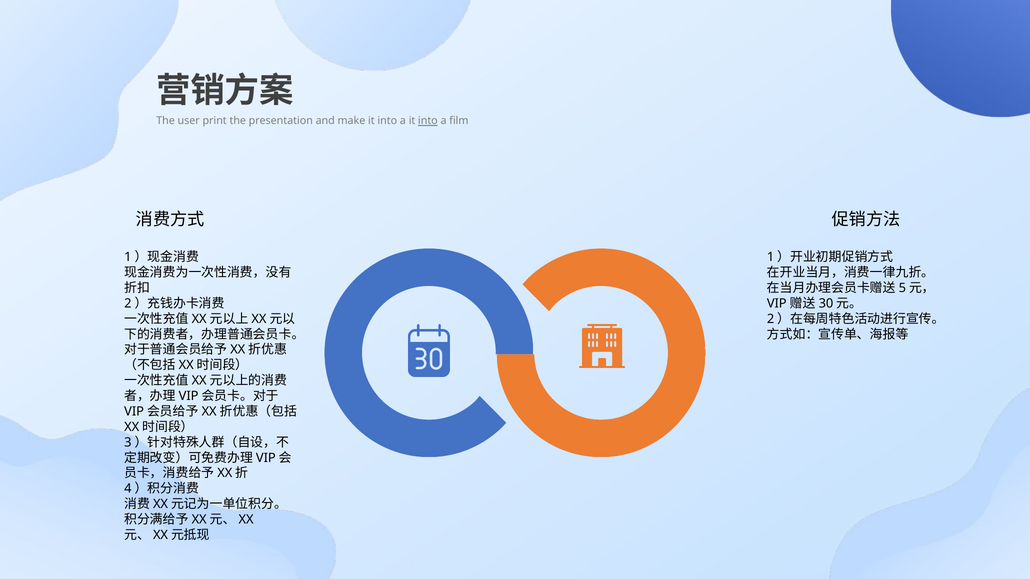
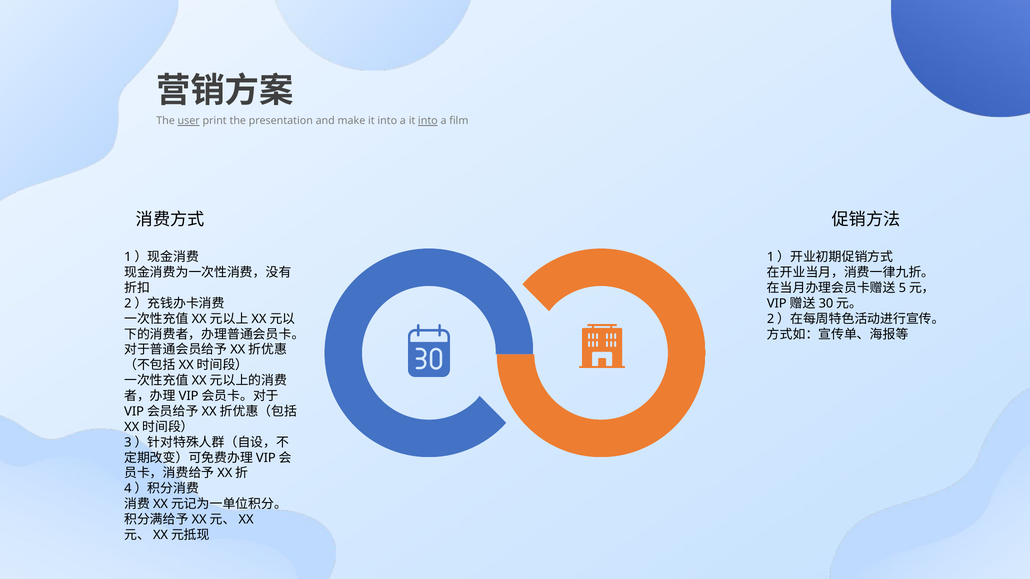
user underline: none -> present (189, 121)
